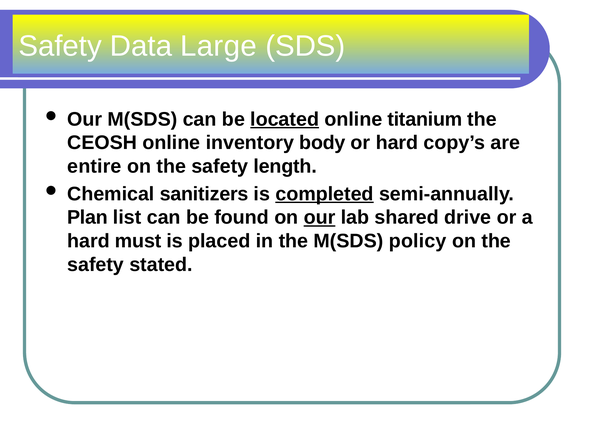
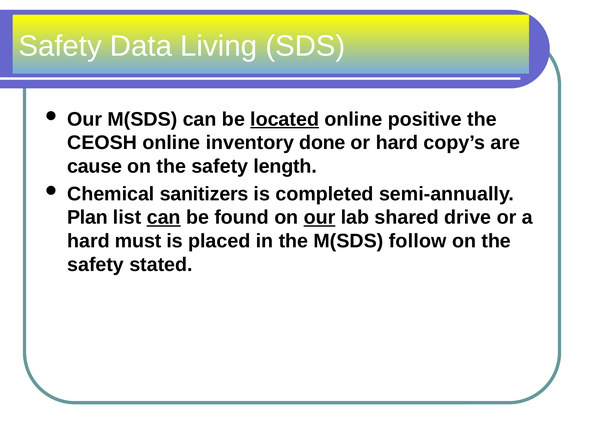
Large: Large -> Living (219, 46)
titanium: titanium -> positive (425, 119)
body: body -> done (322, 143)
entire: entire -> cause (95, 166)
completed underline: present -> none (325, 194)
can underline: none -> present (164, 217)
policy: policy -> follow (418, 241)
